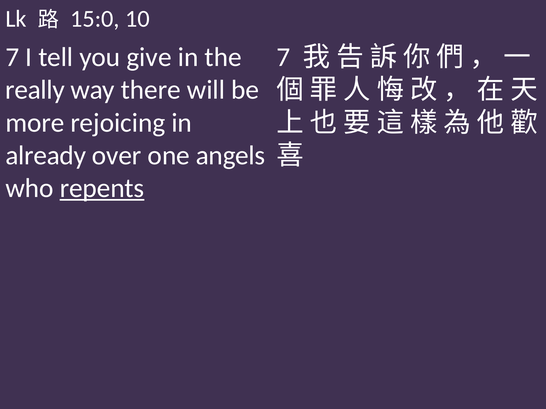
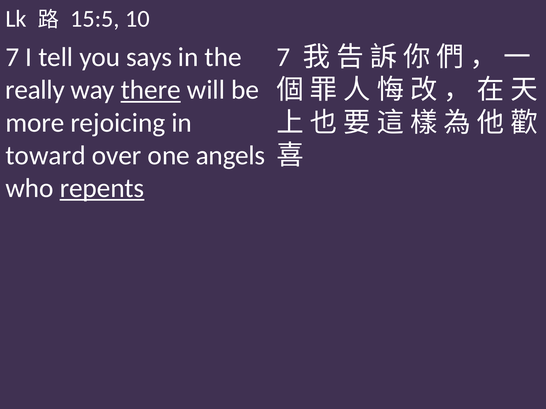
15:0: 15:0 -> 15:5 (95, 19)
give: give -> says (149, 57)
there underline: none -> present (151, 90)
already: already -> toward (46, 156)
